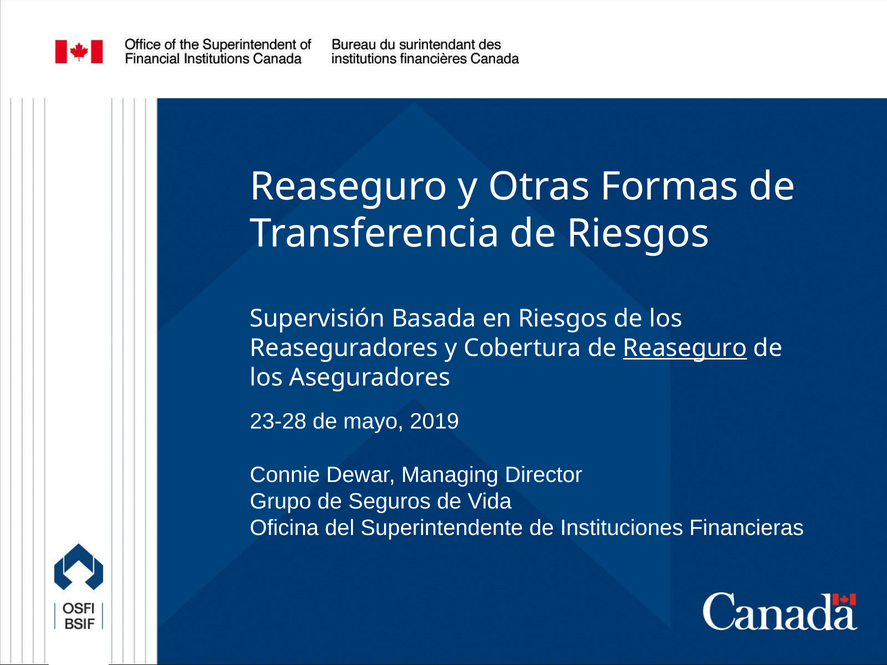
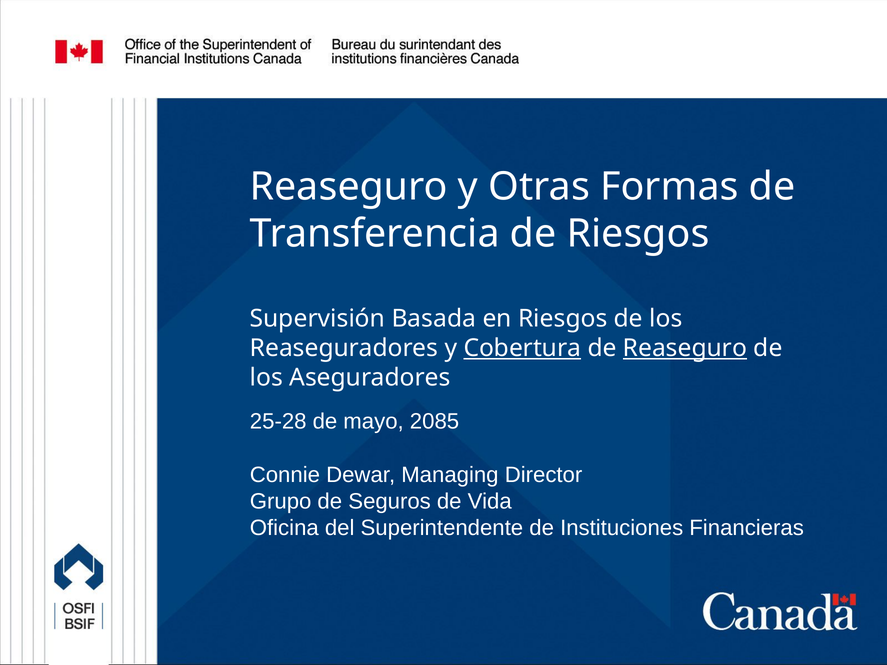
Cobertura underline: none -> present (522, 348)
23-28: 23-28 -> 25-28 (278, 422)
2019: 2019 -> 2085 (435, 422)
